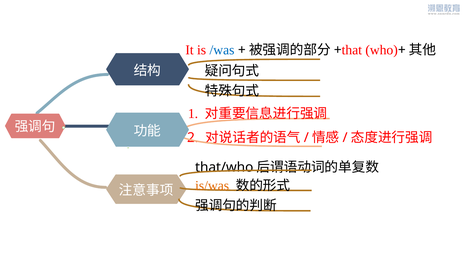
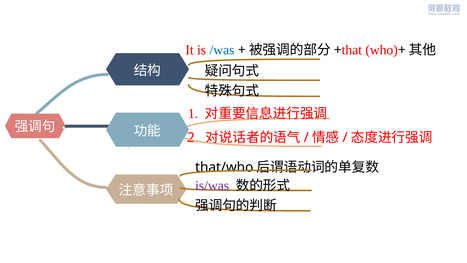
is/was colour: orange -> purple (212, 185)
